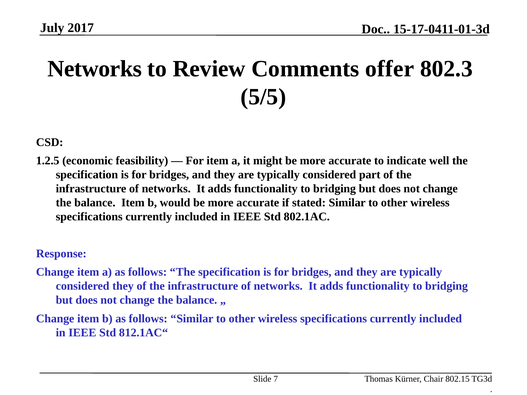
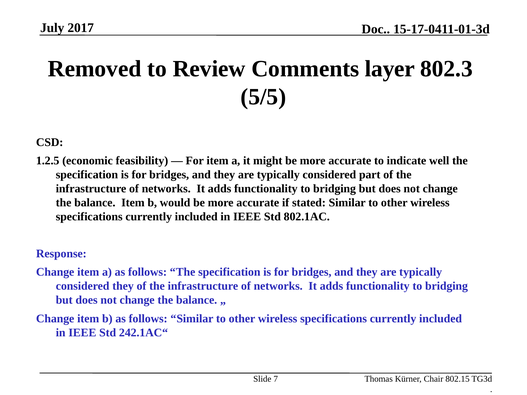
Networks: Networks -> Removed (95, 69)
offer: offer -> layer (390, 69)
812.1AC“: 812.1AC“ -> 242.1AC“ (143, 333)
